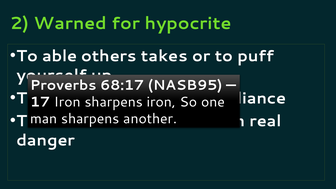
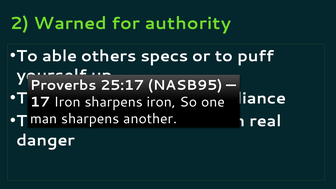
hypocrite: hypocrite -> authority (188, 23)
takes: takes -> specs (164, 56)
68:17: 68:17 -> 25:17 (122, 85)
